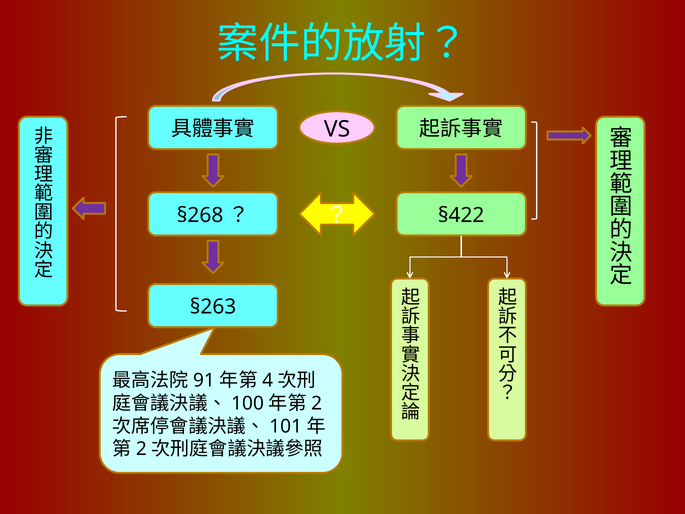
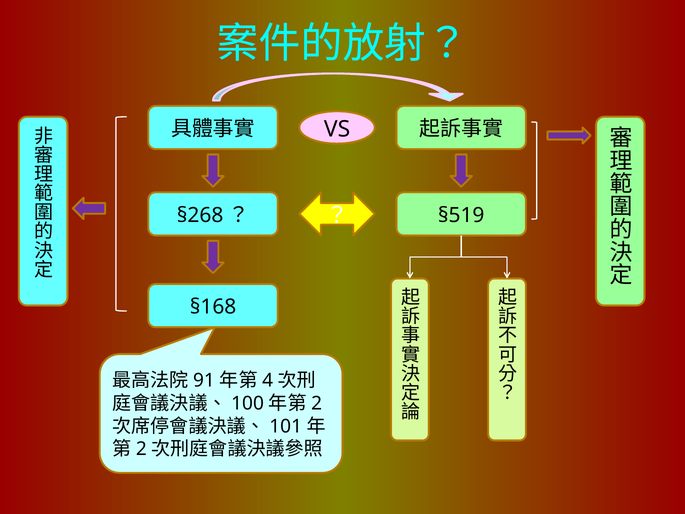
§422: §422 -> §519 (461, 215)
§263: §263 -> §168 (213, 307)
